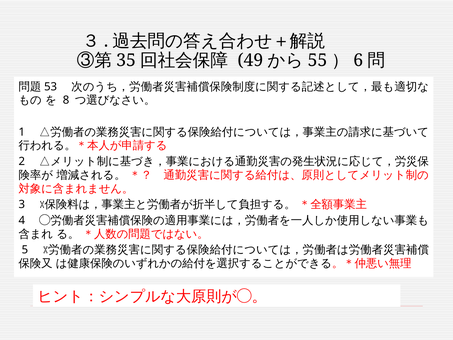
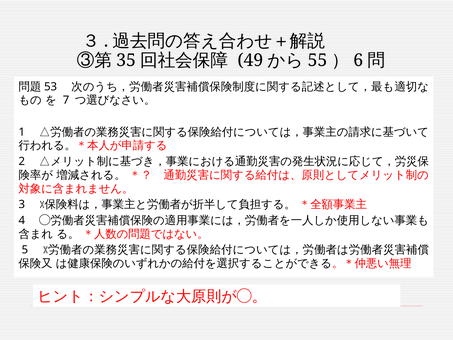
8: 8 -> 7 (66, 100)
